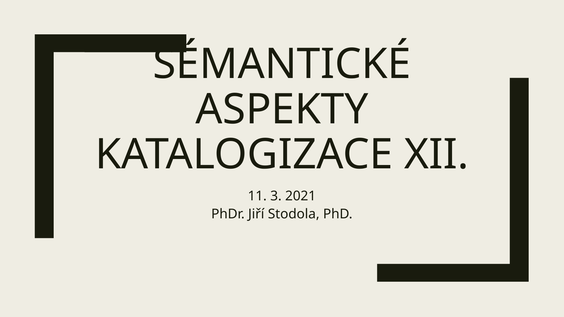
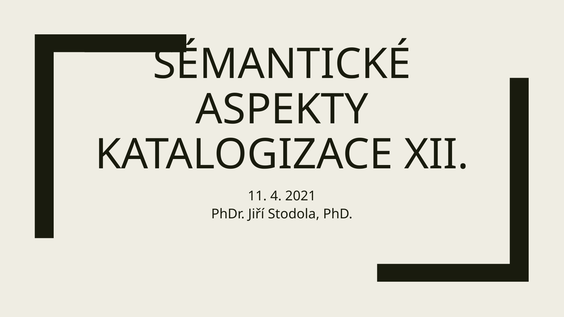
3: 3 -> 4 (276, 196)
